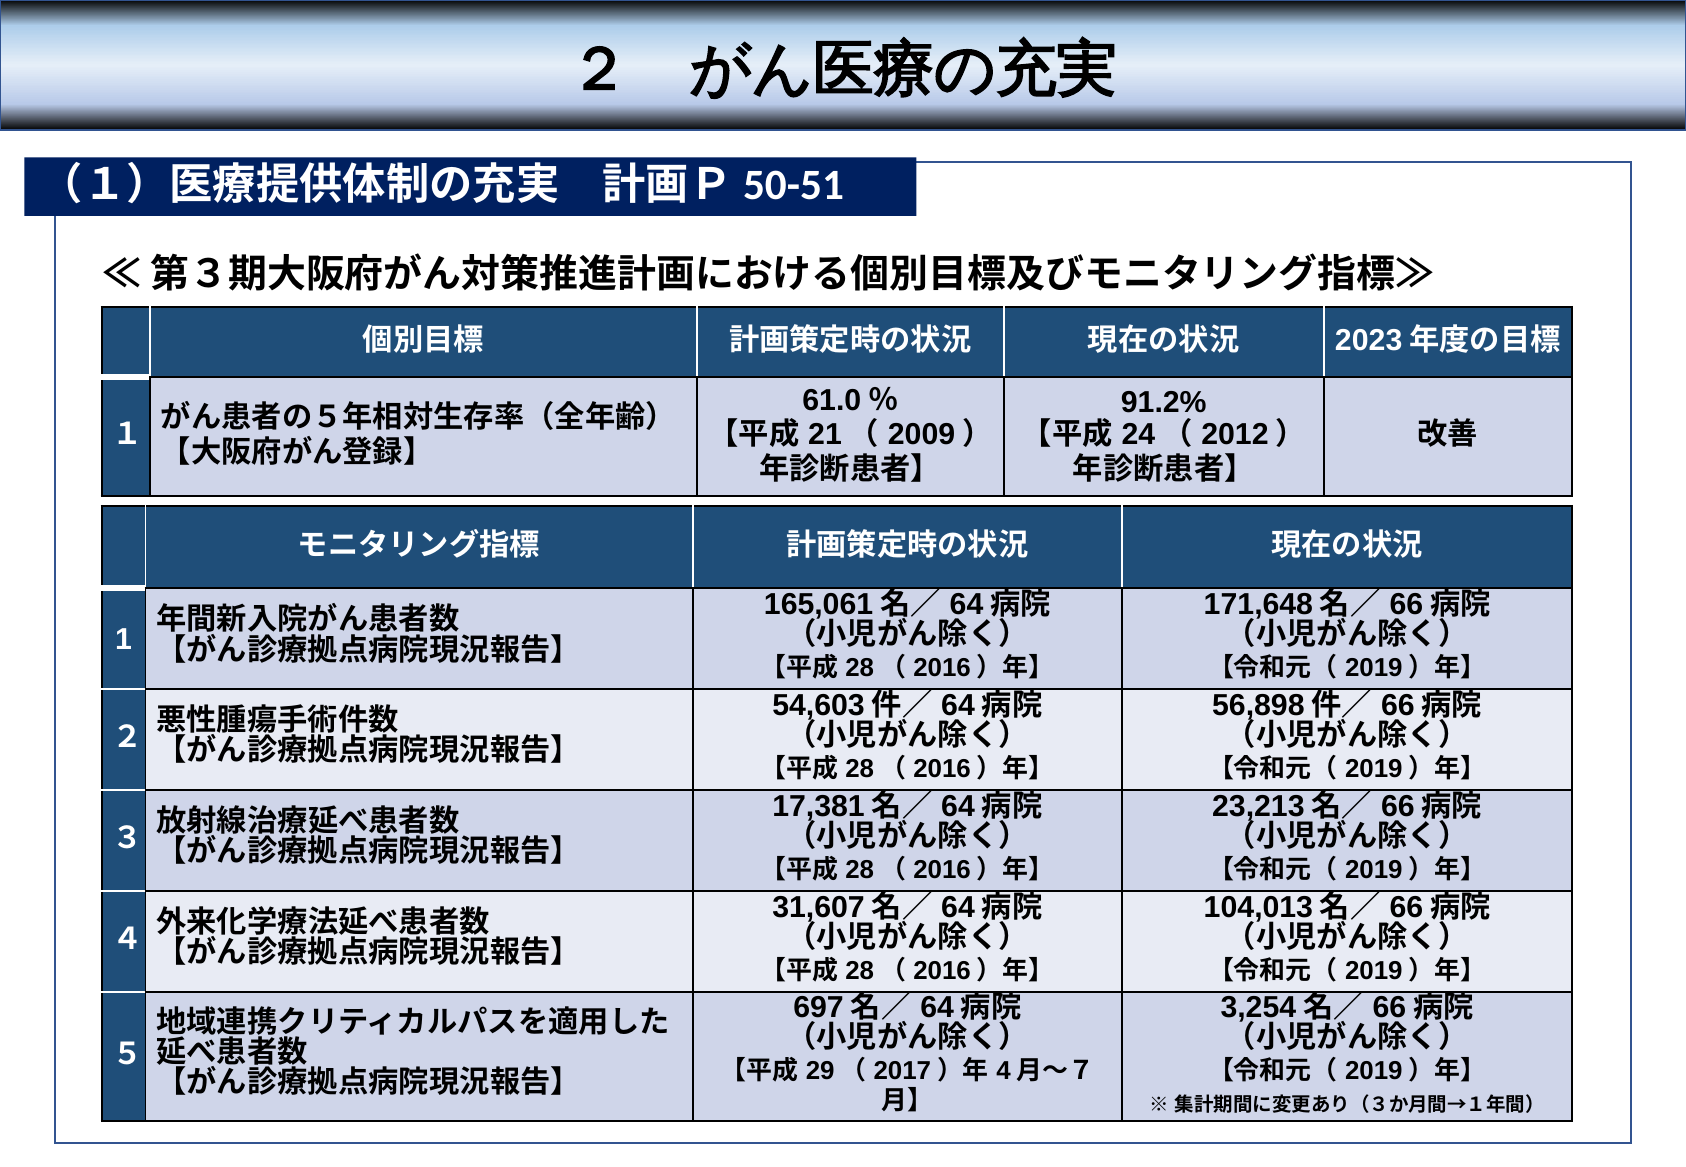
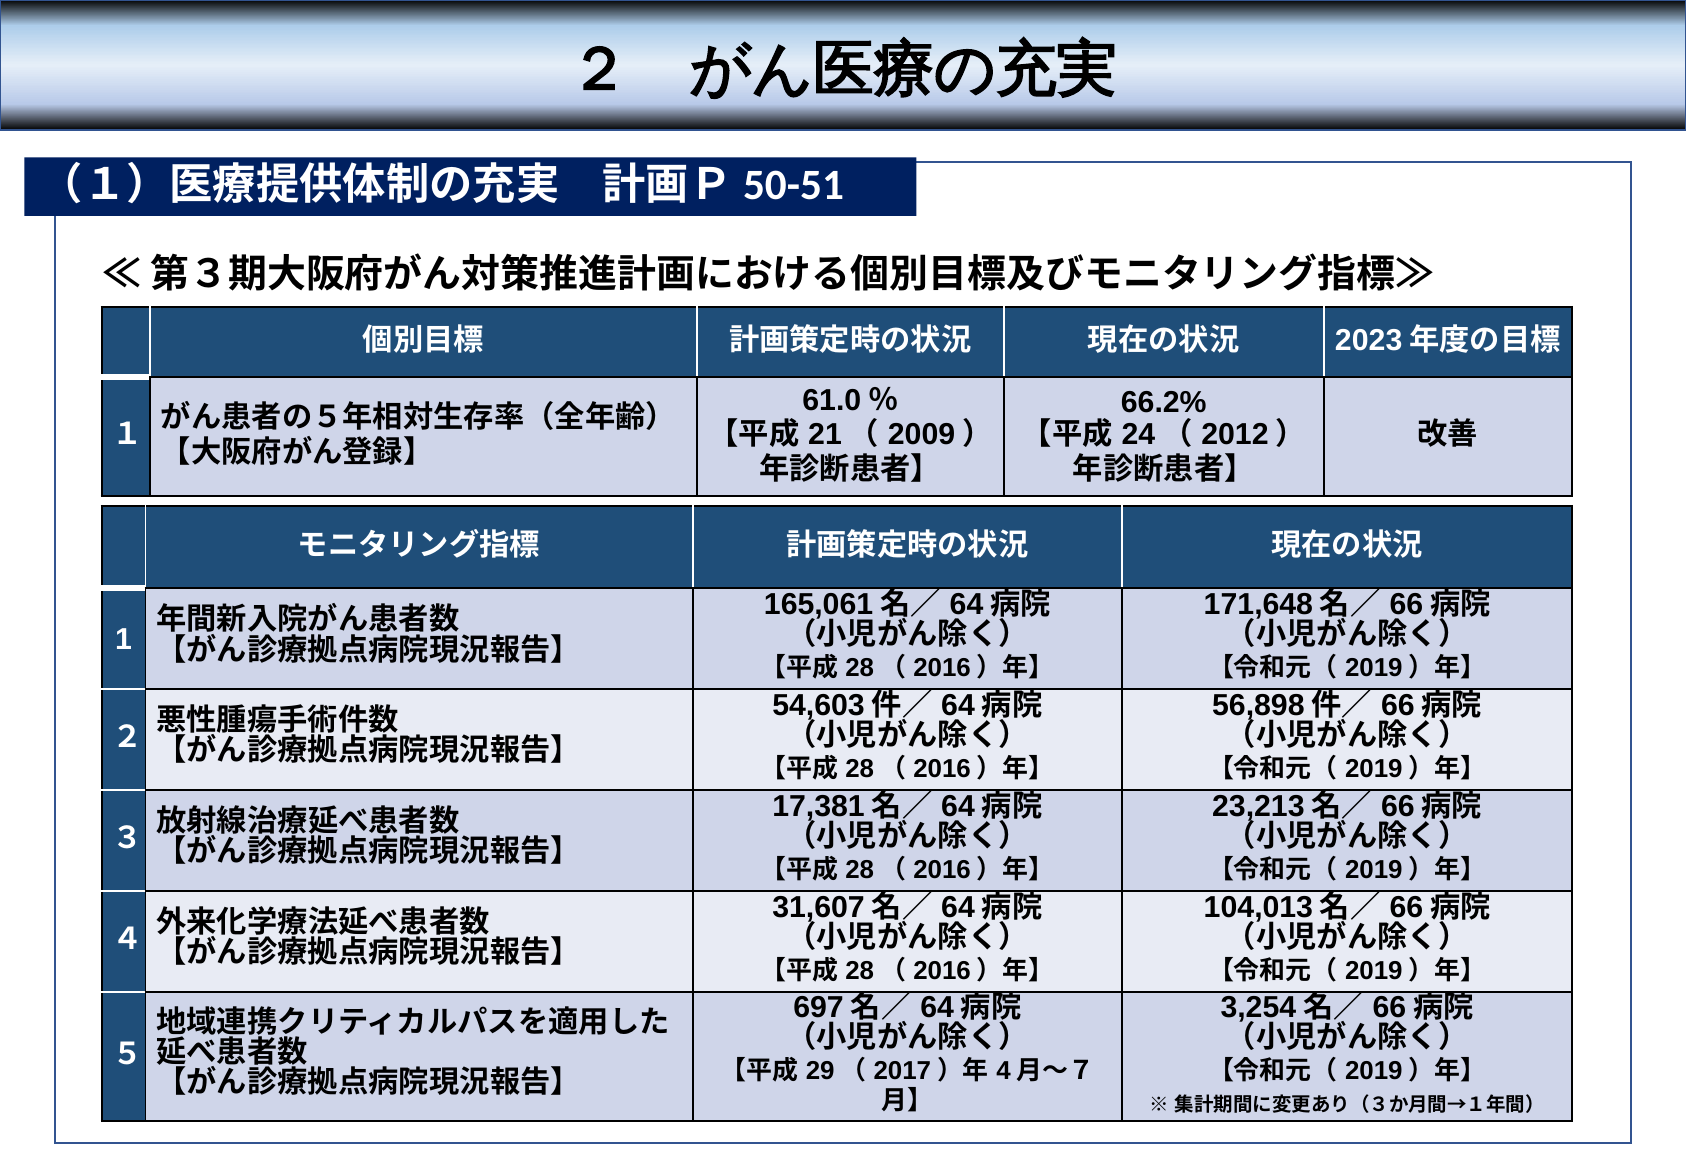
91.2%: 91.2% -> 66.2% (1164, 403)
